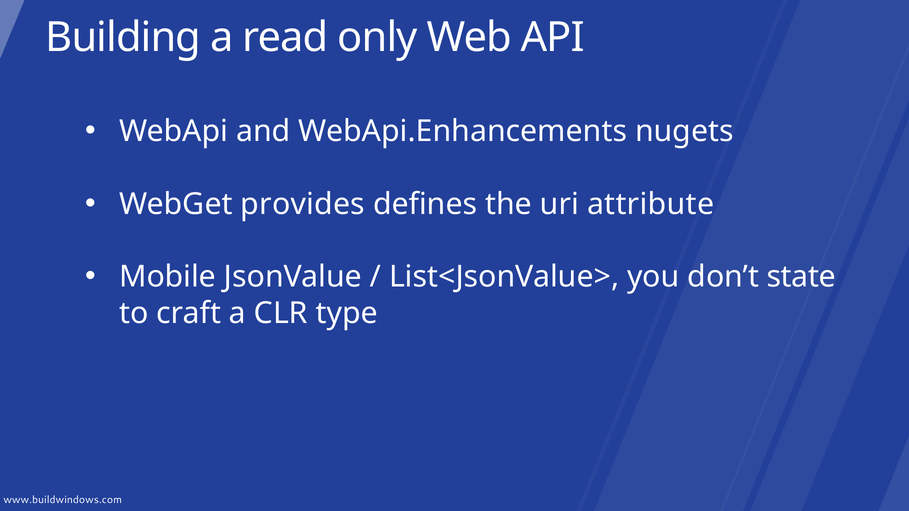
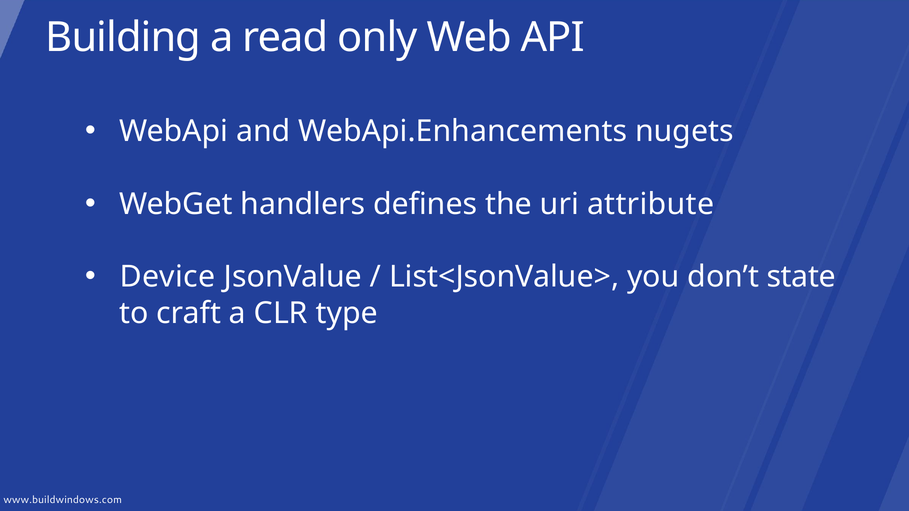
provides: provides -> handlers (303, 204)
Mobile: Mobile -> Device (167, 277)
